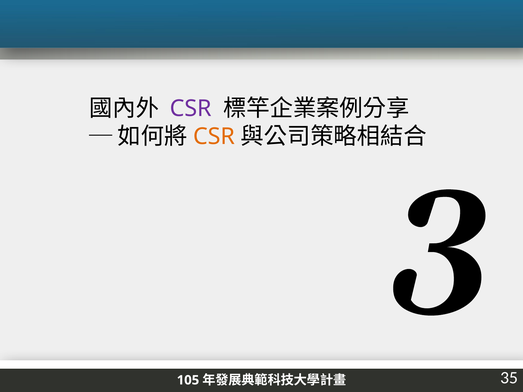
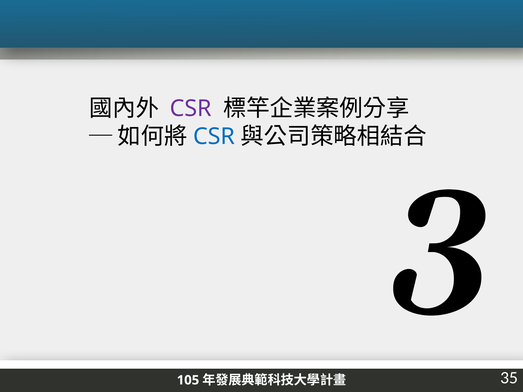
CSR colour: orange -> blue (214, 136)
